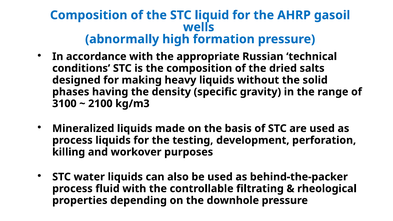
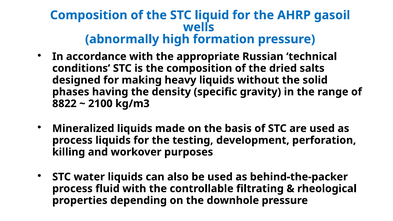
3100: 3100 -> 8822 (64, 104)
